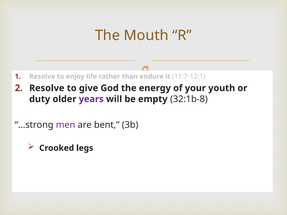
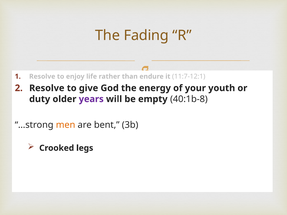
Mouth: Mouth -> Fading (146, 35)
32:1b-8: 32:1b-8 -> 40:1b-8 (189, 99)
men colour: purple -> orange (66, 125)
